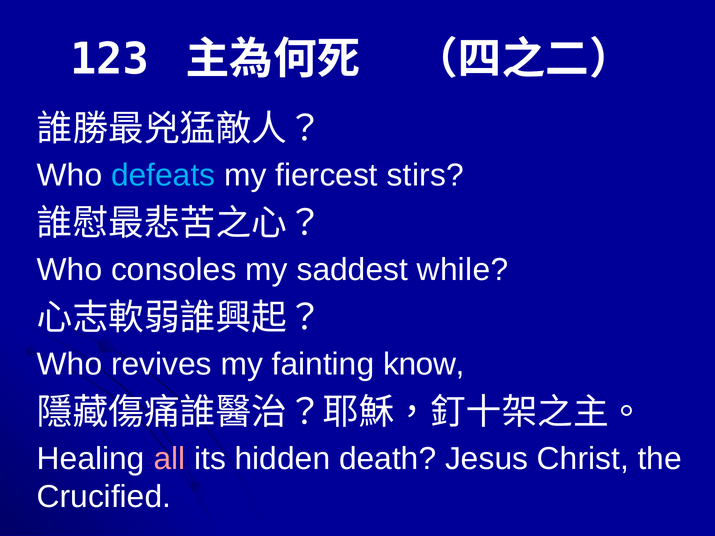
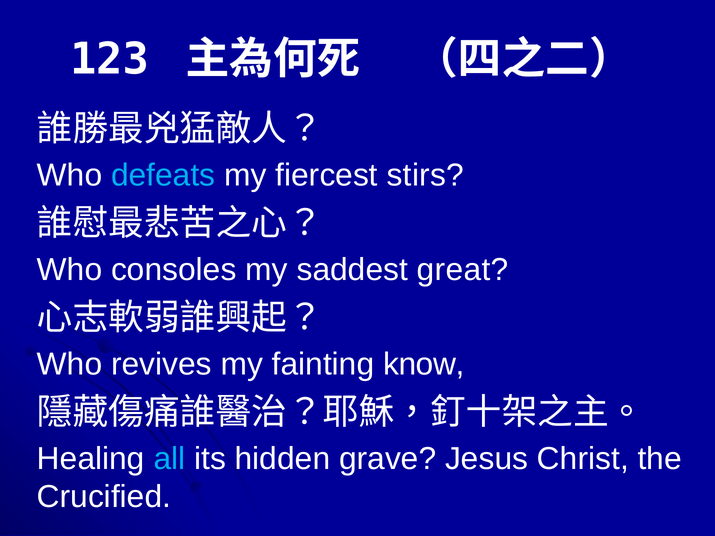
while: while -> great (463, 270)
all colour: pink -> light blue (169, 459)
death: death -> grave (388, 459)
